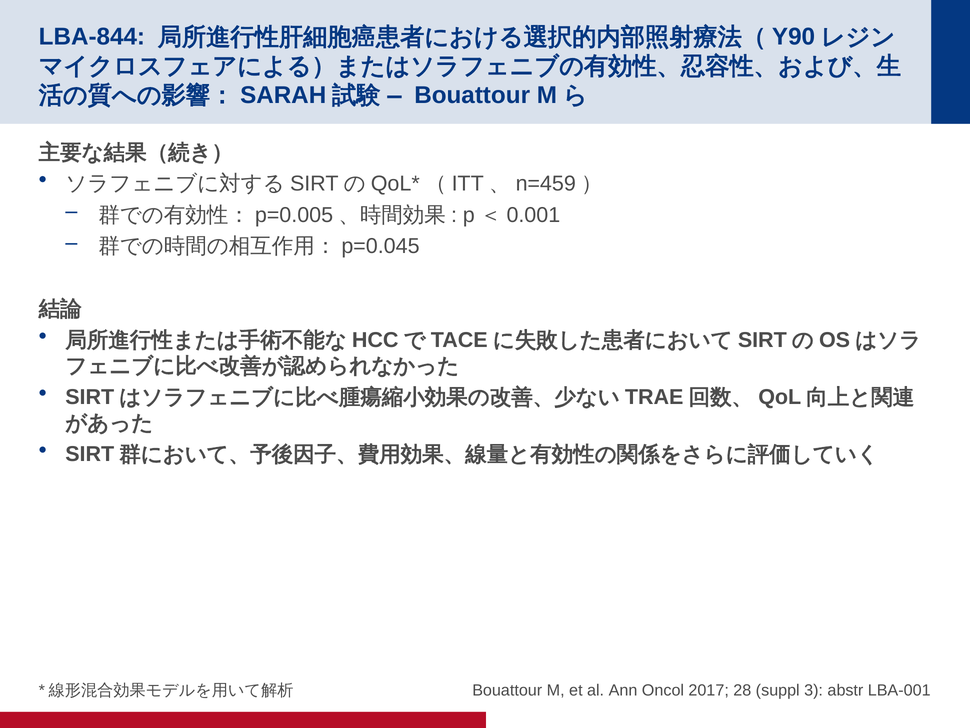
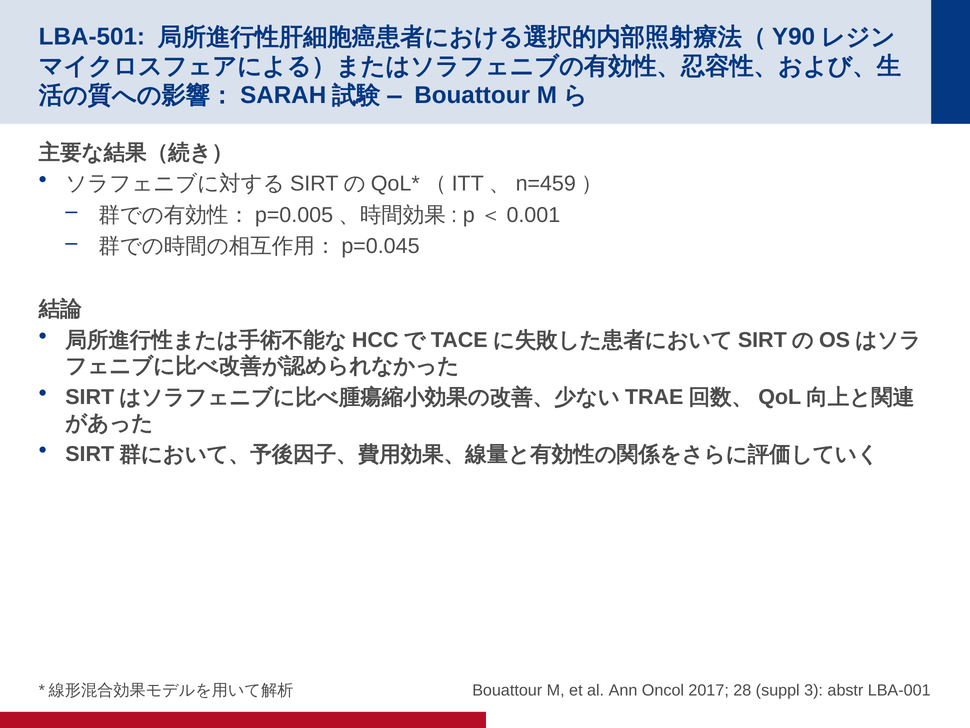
LBA-844: LBA-844 -> LBA-501 (92, 37)
